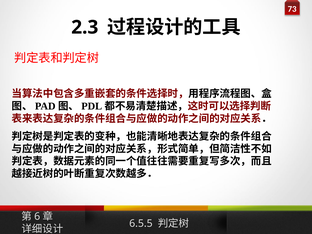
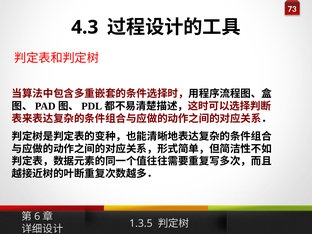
2.3: 2.3 -> 4.3 (85, 27)
6.5.5: 6.5.5 -> 1.3.5 (141, 224)
